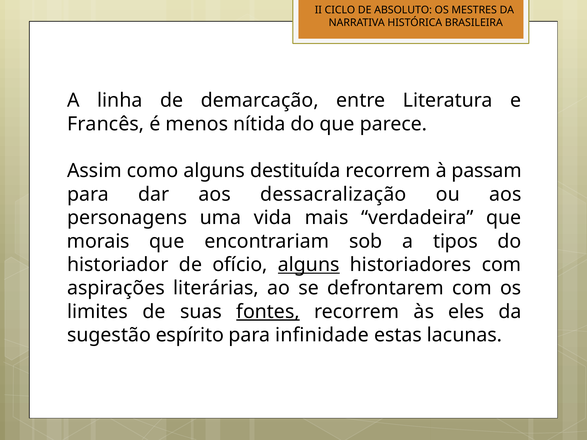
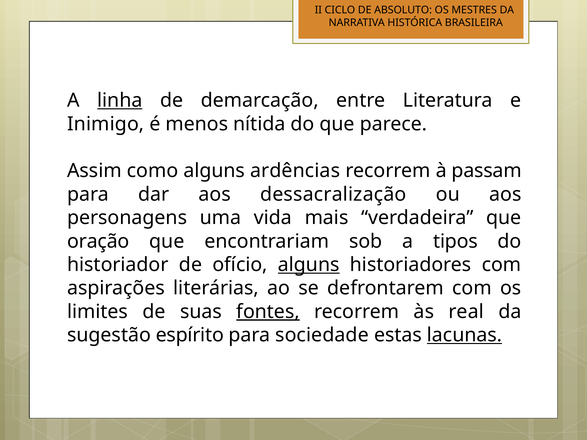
linha underline: none -> present (120, 101)
Francês: Francês -> Inimigo (106, 124)
destituída: destituída -> ardências (295, 171)
morais: morais -> oração (98, 241)
eles: eles -> real (466, 312)
infinidade: infinidade -> sociedade (322, 335)
lacunas underline: none -> present (465, 335)
